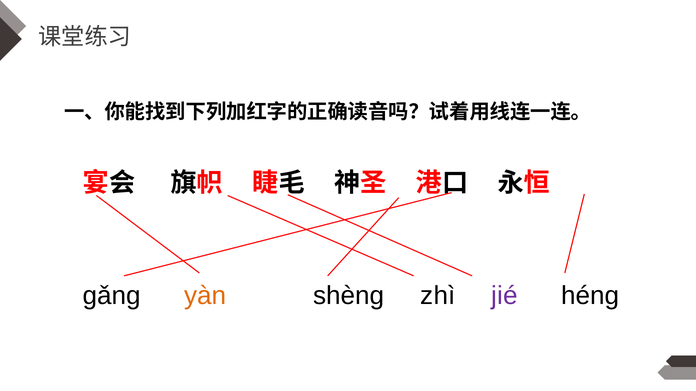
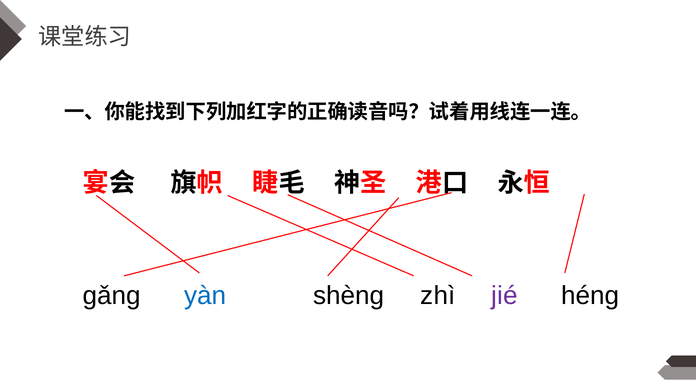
yàn colour: orange -> blue (205, 296)
